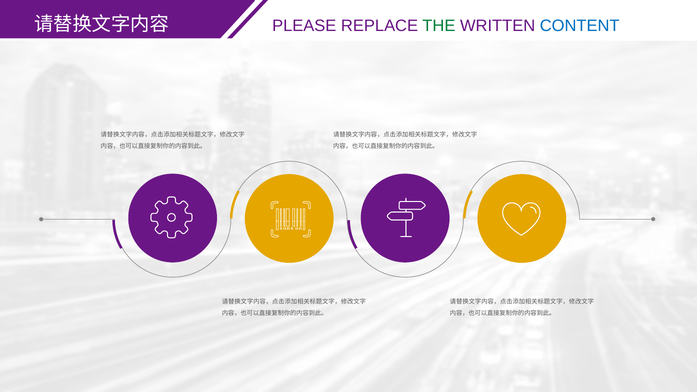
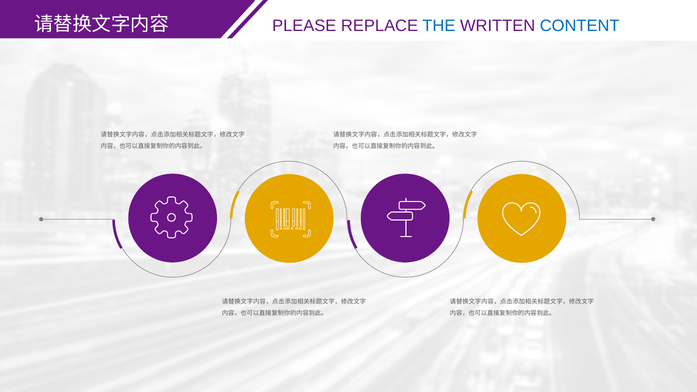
THE colour: green -> blue (439, 26)
